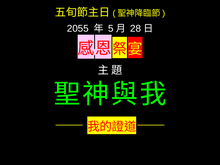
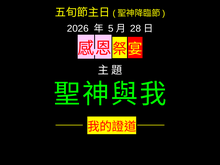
2055: 2055 -> 2026 (78, 29)
